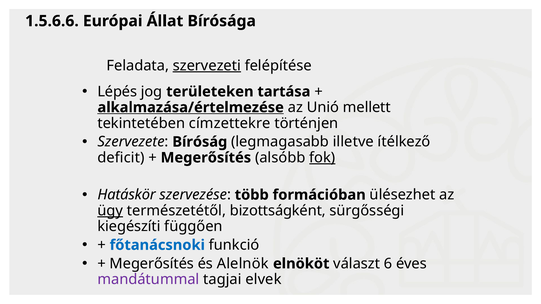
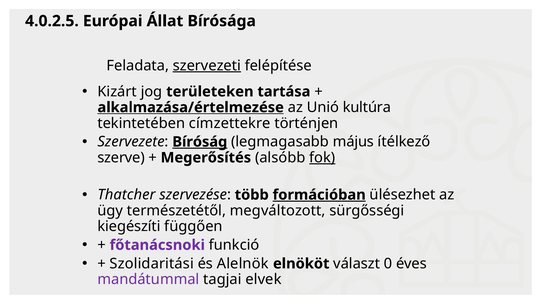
1.5.6.6: 1.5.6.6 -> 4.0.2.5 (52, 21)
Lépés: Lépés -> Kizárt (117, 92)
mellett: mellett -> kultúra (367, 108)
Bíróság underline: none -> present (200, 142)
illetve: illetve -> május (353, 142)
deficit: deficit -> szerve (121, 158)
Hatáskör: Hatáskör -> Thatcher (126, 195)
formációban underline: none -> present (319, 195)
ügy underline: present -> none (110, 211)
bizottságként: bizottságként -> megváltozott (278, 211)
főtanácsnoki colour: blue -> purple (157, 245)
Megerősítés: Megerősítés -> Szolidaritási (152, 264)
6: 6 -> 0 (388, 264)
